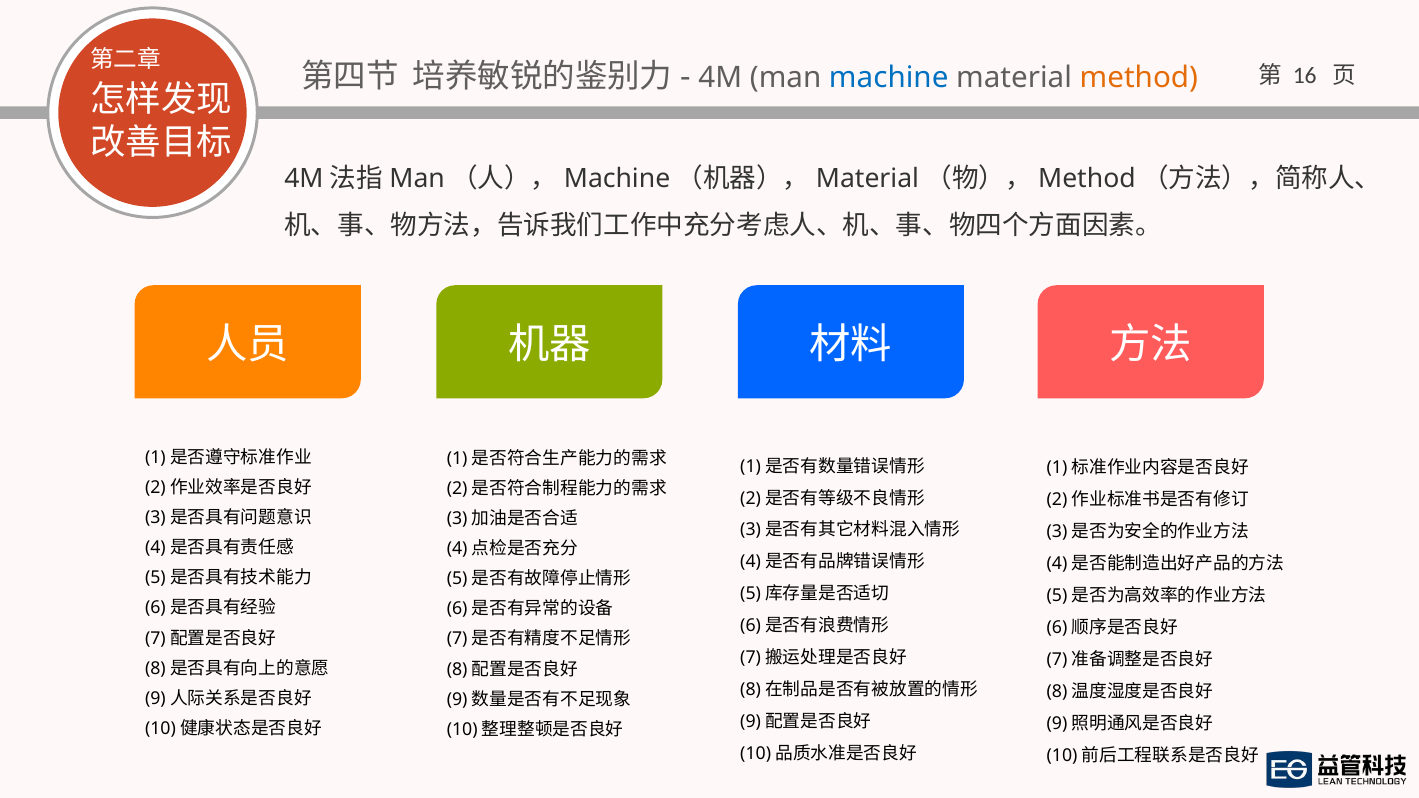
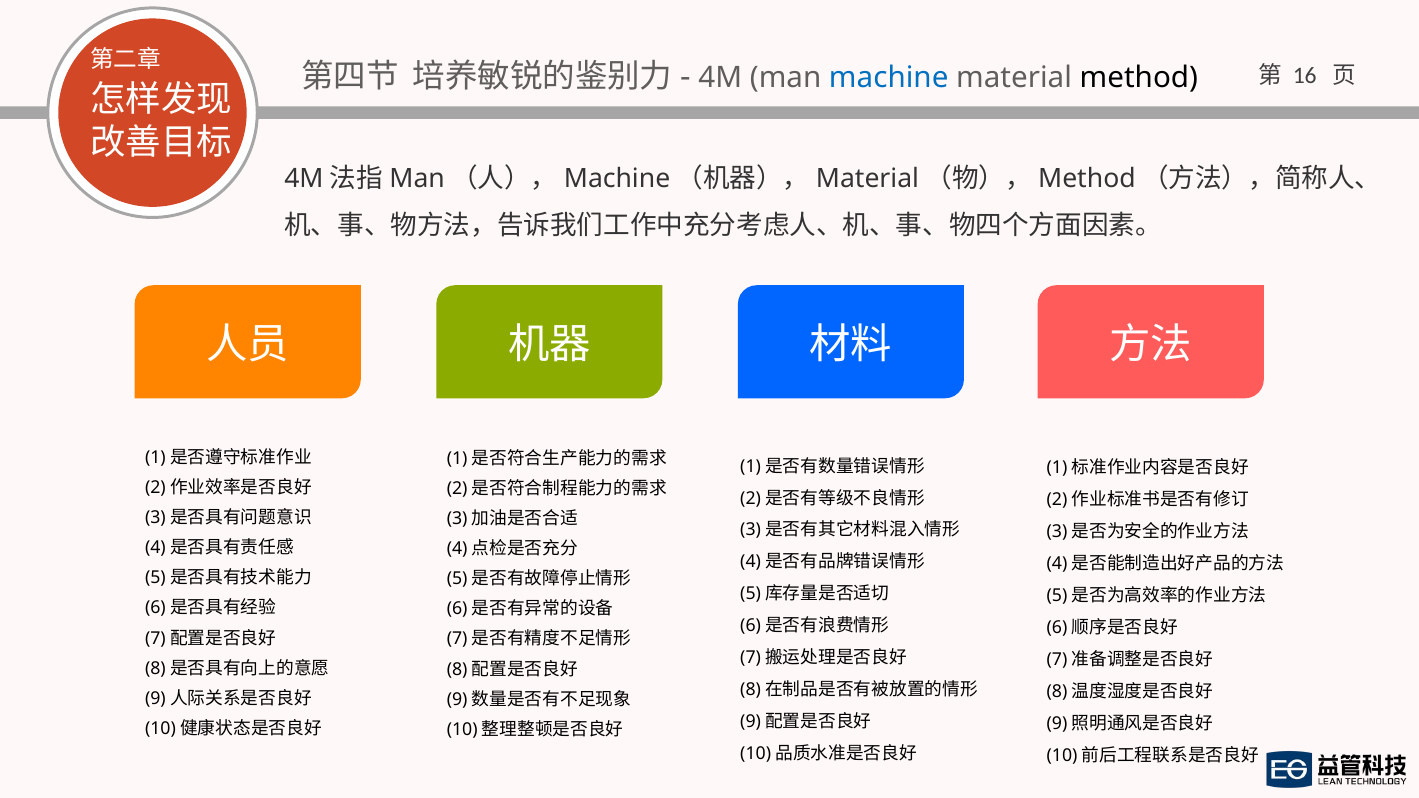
method colour: orange -> black (1139, 78)
